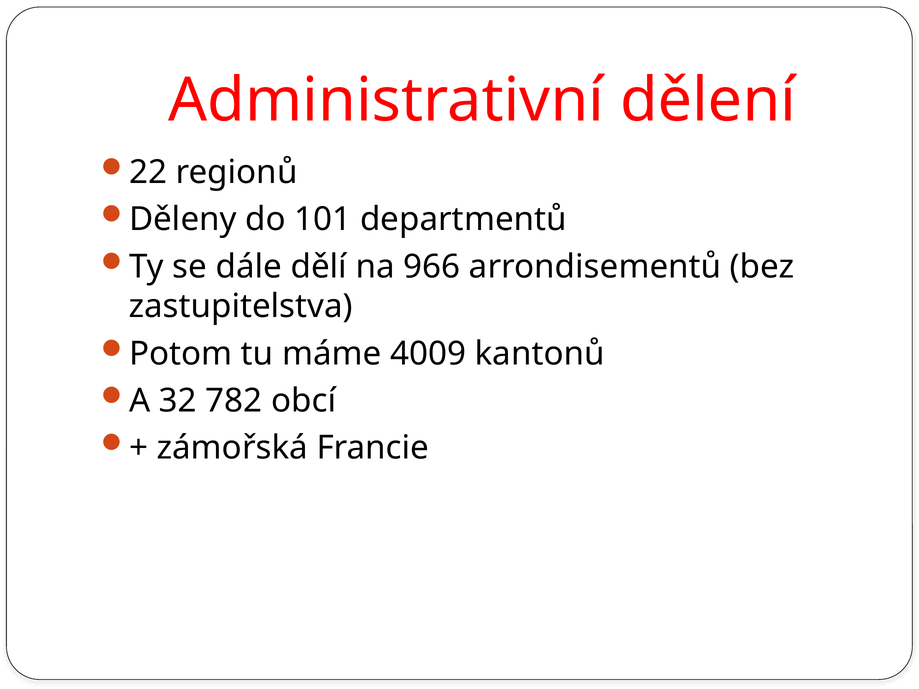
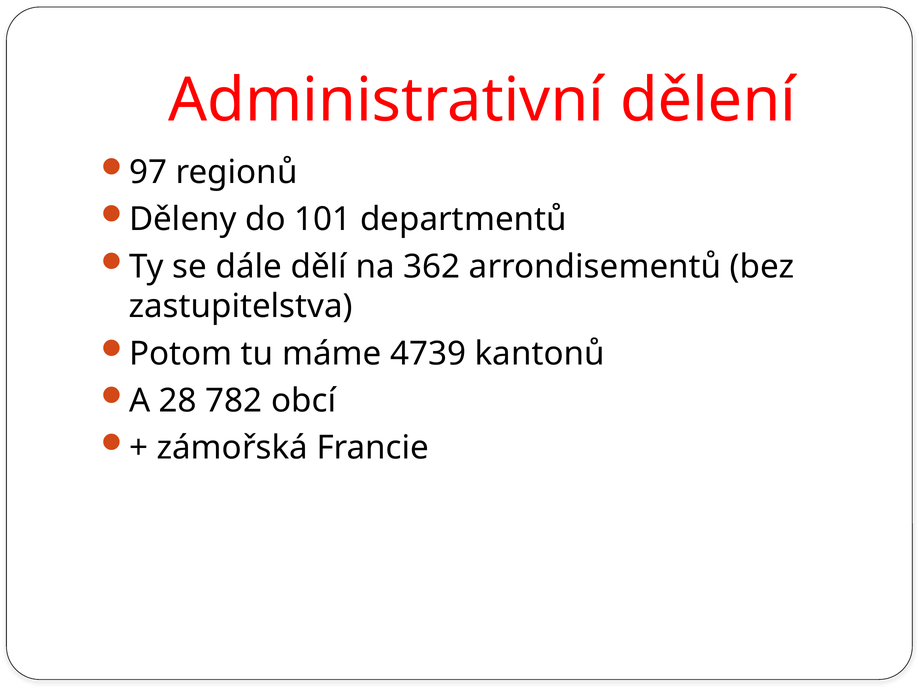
22: 22 -> 97 (148, 172)
966: 966 -> 362 (432, 267)
4009: 4009 -> 4739 (428, 354)
32: 32 -> 28 (178, 401)
